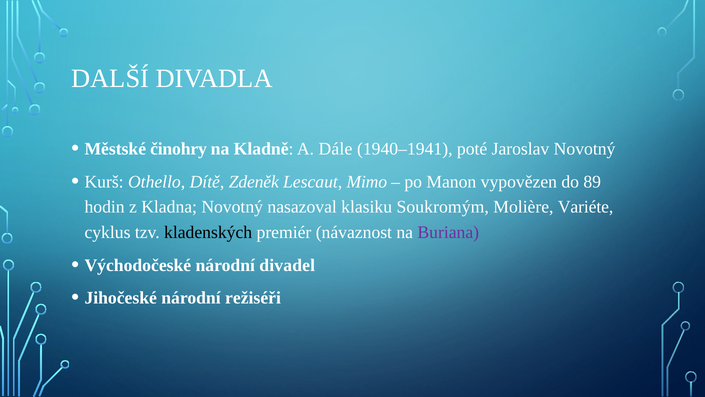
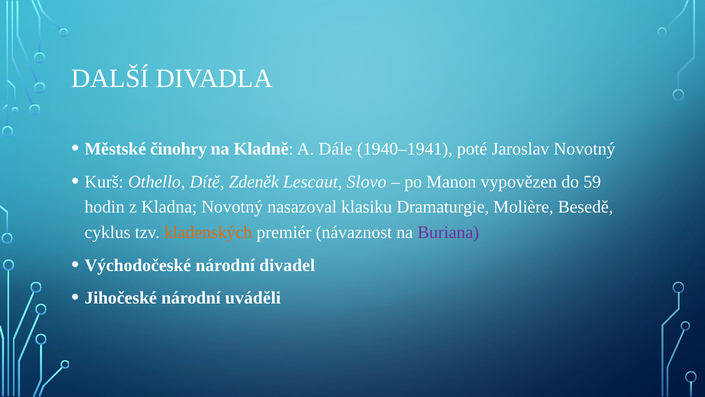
Mimo: Mimo -> Slovo (367, 181)
89: 89 -> 59 (592, 181)
Soukromým: Soukromým -> Dramaturgie (443, 207)
Variéte: Variéte -> Besedě (586, 207)
kladenských colour: black -> orange (208, 232)
režiséři: režiséři -> uváděli (253, 298)
